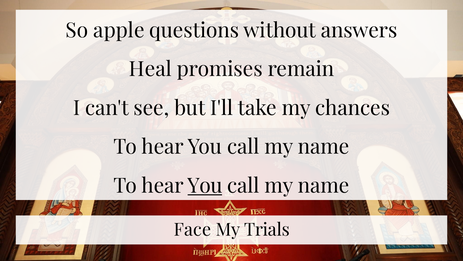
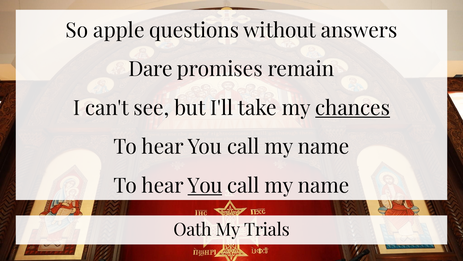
Heal: Heal -> Dare (151, 69)
chances underline: none -> present (353, 108)
Face: Face -> Oath (193, 229)
